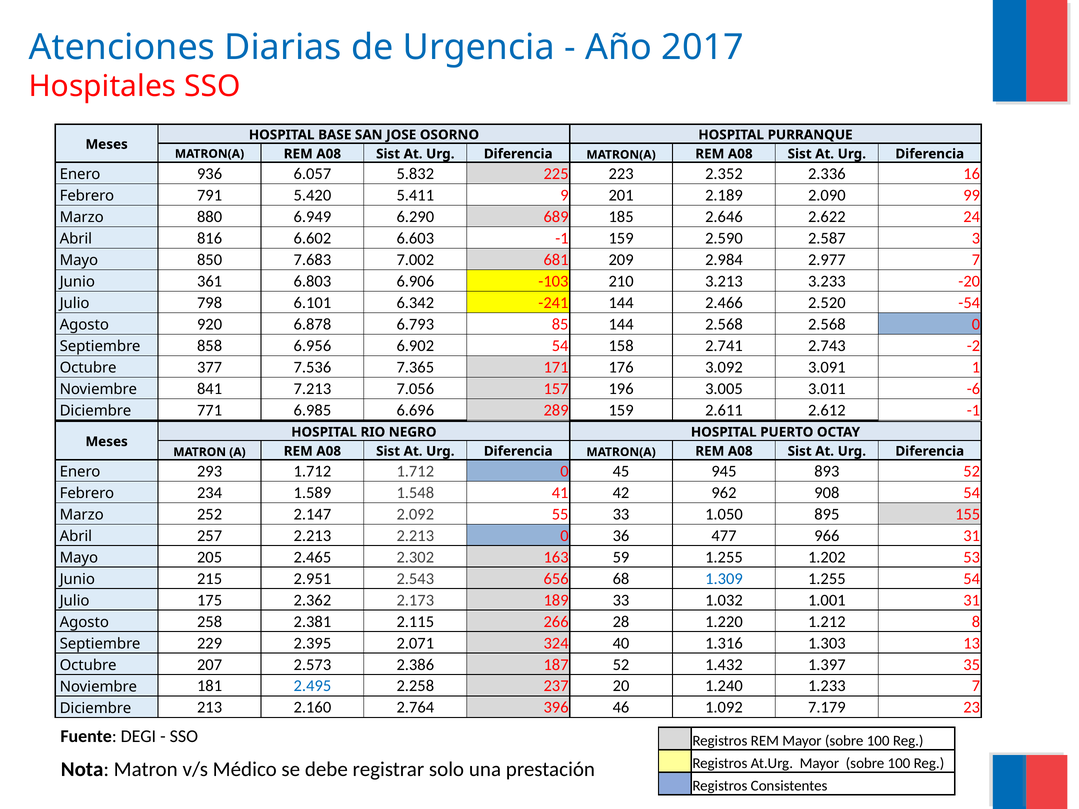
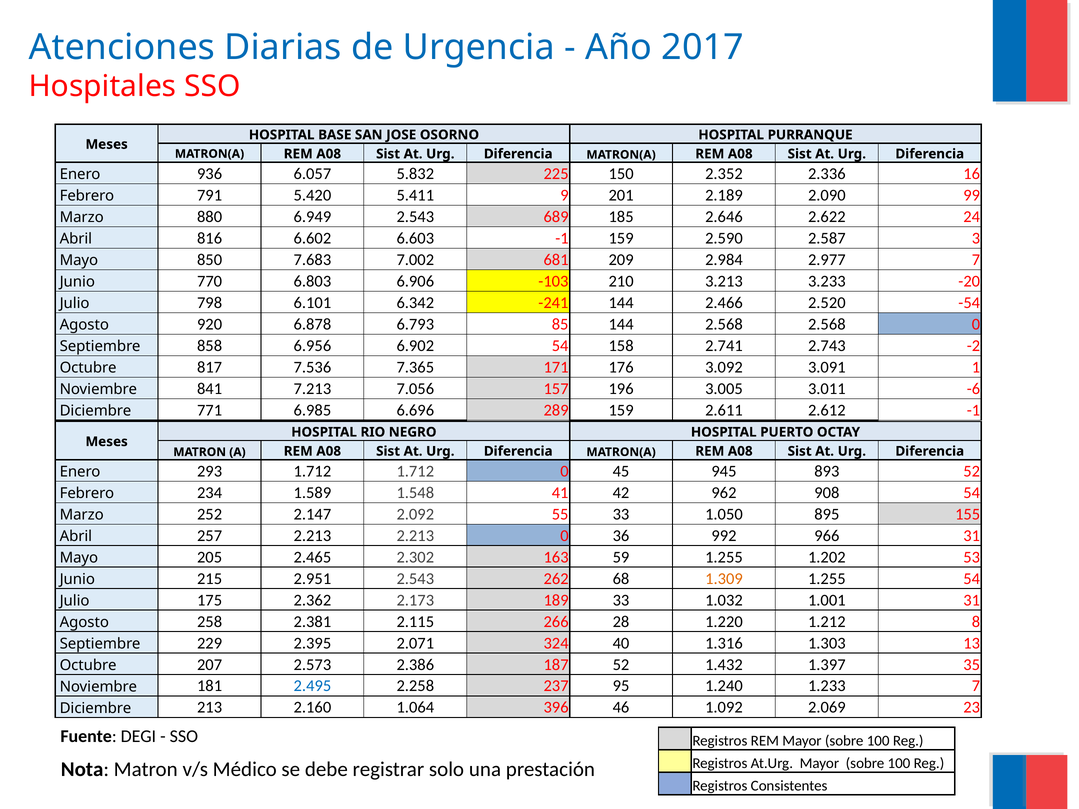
223: 223 -> 150 (621, 174)
6.949 6.290: 6.290 -> 2.543 (415, 217)
361: 361 -> 770 (210, 281)
377: 377 -> 817 (210, 367)
477: 477 -> 992 (724, 536)
656: 656 -> 262 (556, 579)
1.309 colour: blue -> orange (724, 579)
20: 20 -> 95 (621, 686)
2.764: 2.764 -> 1.064 (415, 708)
7.179: 7.179 -> 2.069 (827, 708)
